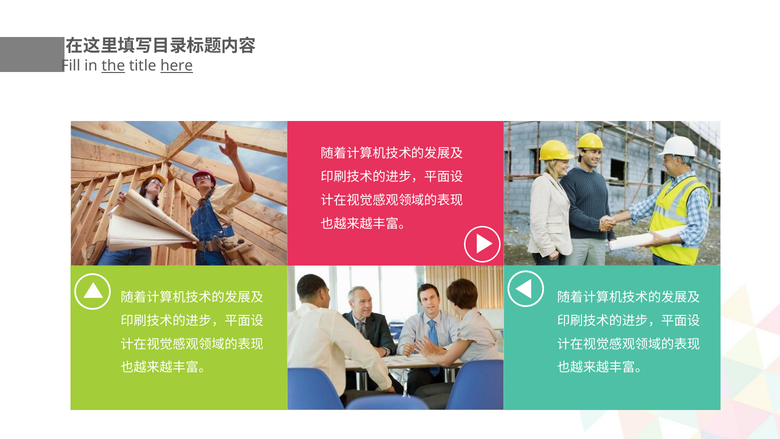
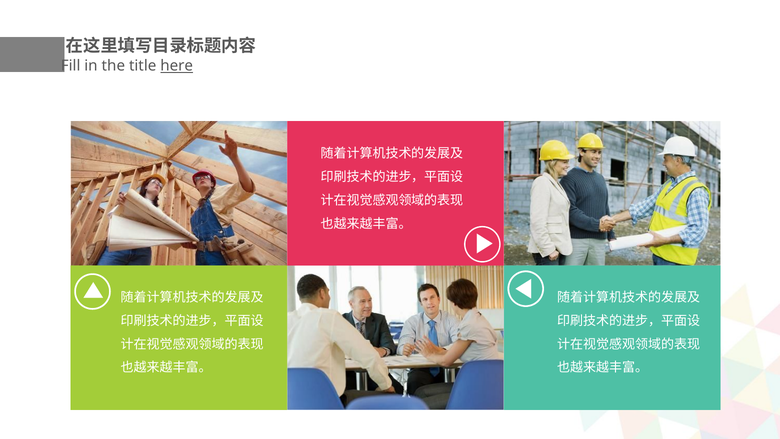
the underline: present -> none (113, 66)
